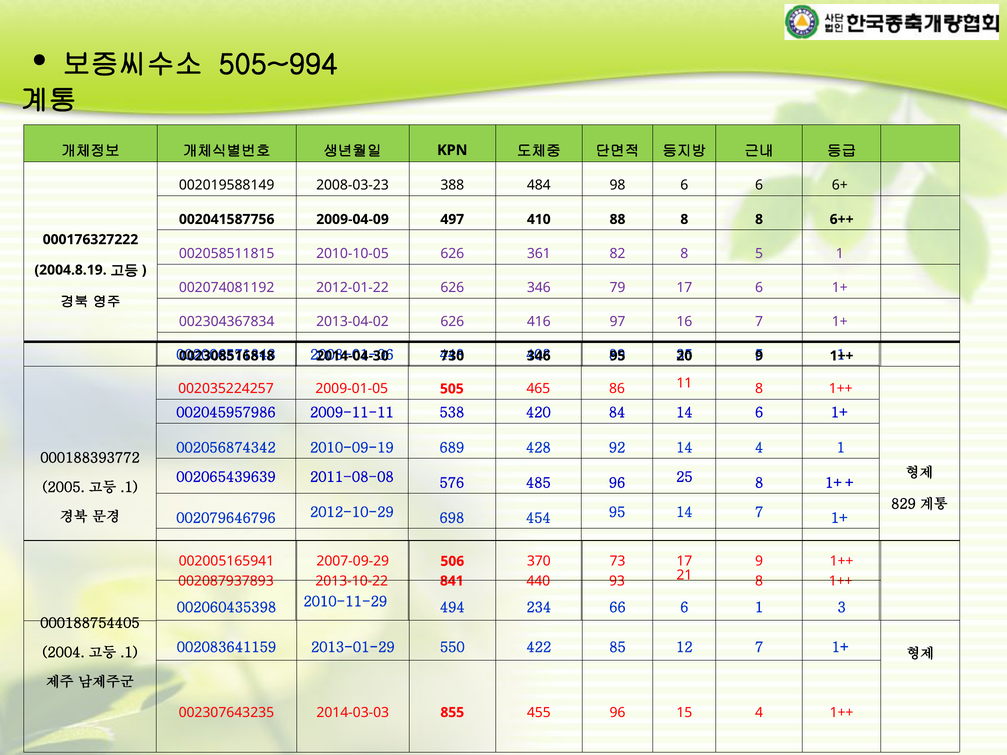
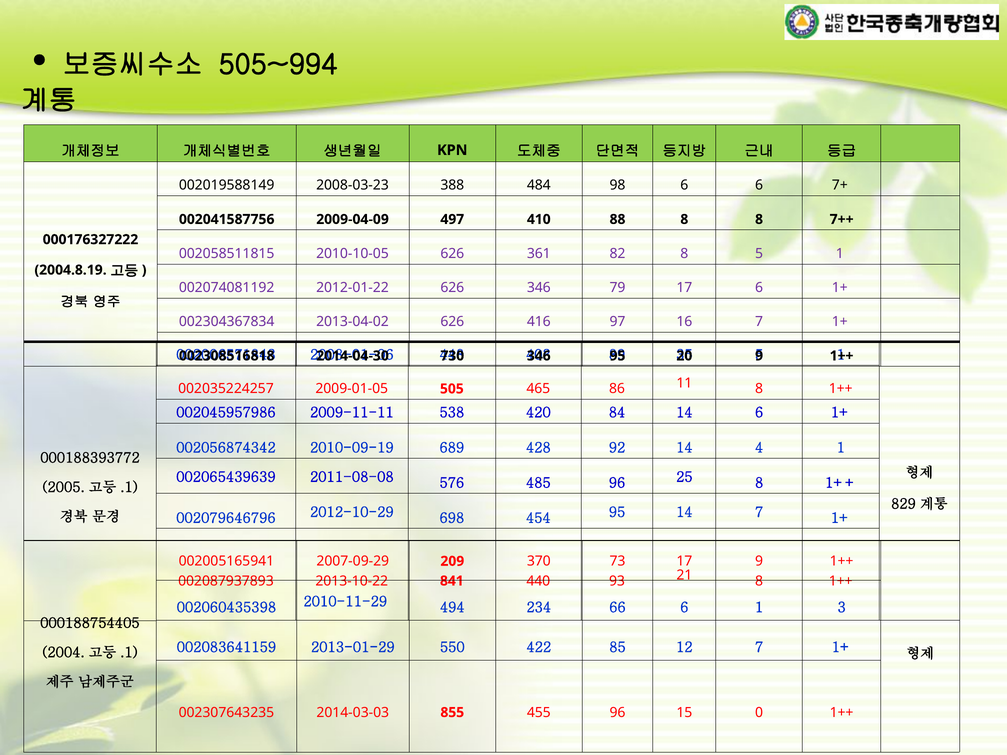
6+: 6+ -> 7+ (840, 185)
6++: 6++ -> 7++ (842, 219)
506: 506 -> 209 (452, 561)
15 4: 4 -> 0 (759, 713)
